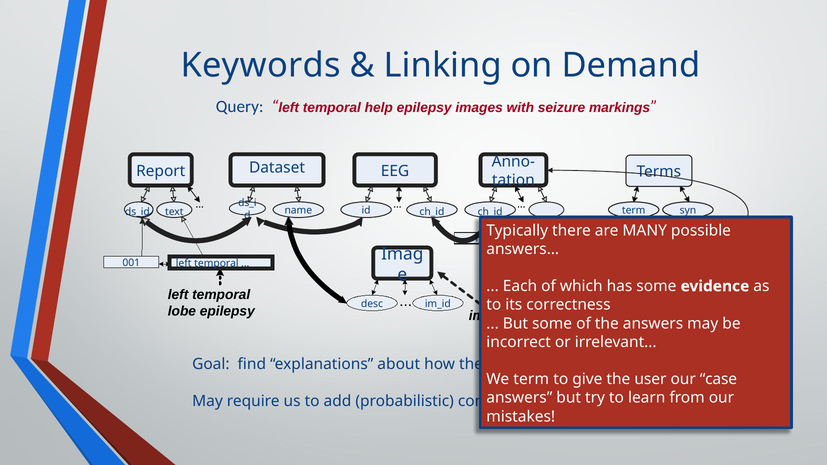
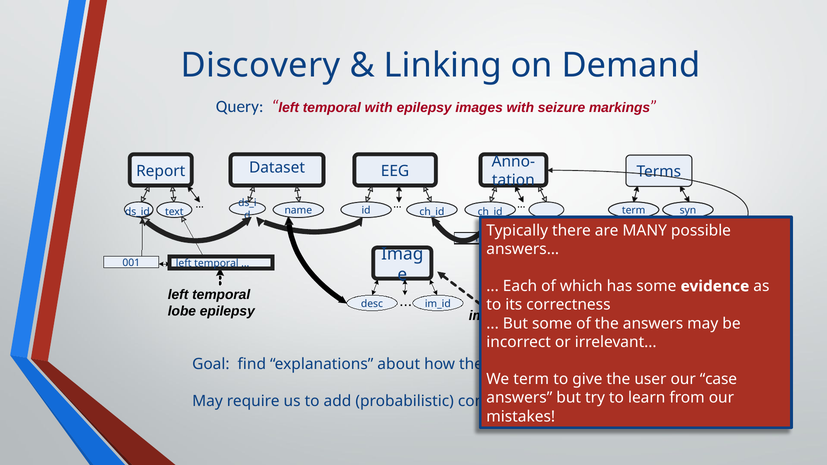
Keywords: Keywords -> Discovery (261, 66)
temporal help: help -> with (379, 108)
